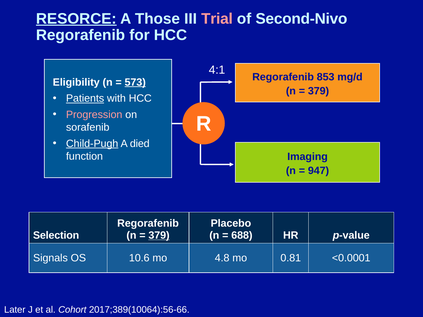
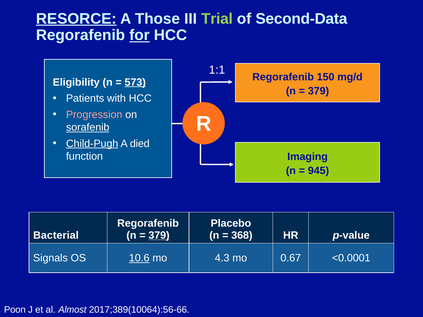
Trial colour: pink -> light green (217, 19)
Second-Nivo: Second-Nivo -> Second-Data (301, 19)
for underline: none -> present (139, 35)
4:1: 4:1 -> 1:1 (217, 70)
853: 853 -> 150 (326, 77)
Patients underline: present -> none (85, 99)
sorafenib underline: none -> present (88, 127)
947: 947 -> 945 (318, 171)
Selection: Selection -> Bacterial (56, 235)
688: 688 -> 368 (242, 235)
10.6 underline: none -> present (139, 258)
4.8: 4.8 -> 4.3 (222, 258)
0.81: 0.81 -> 0.67 (291, 258)
Later: Later -> Poon (15, 310)
Cohort: Cohort -> Almost (72, 310)
